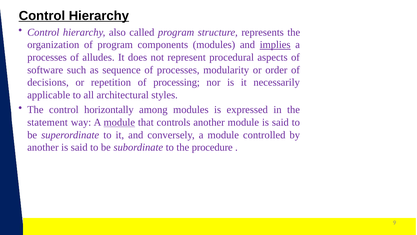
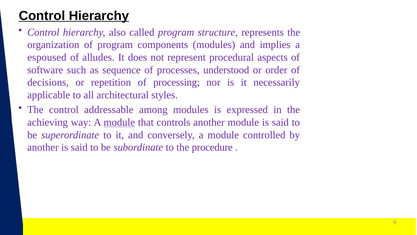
implies underline: present -> none (275, 45)
processes: processes -> espoused (47, 57)
modularity: modularity -> understood (226, 70)
horizontally: horizontally -> addressable (109, 109)
statement: statement -> achieving (48, 122)
